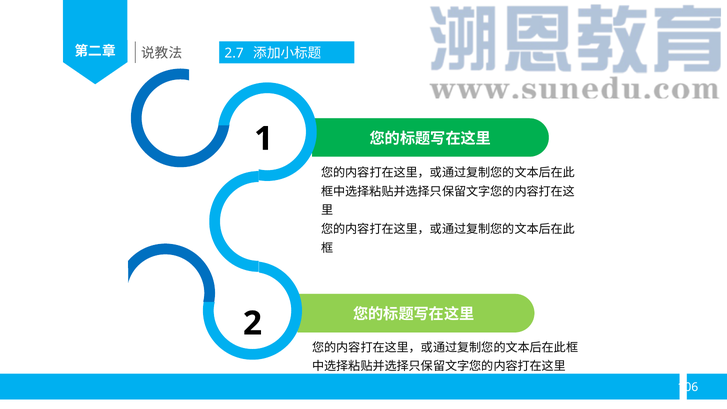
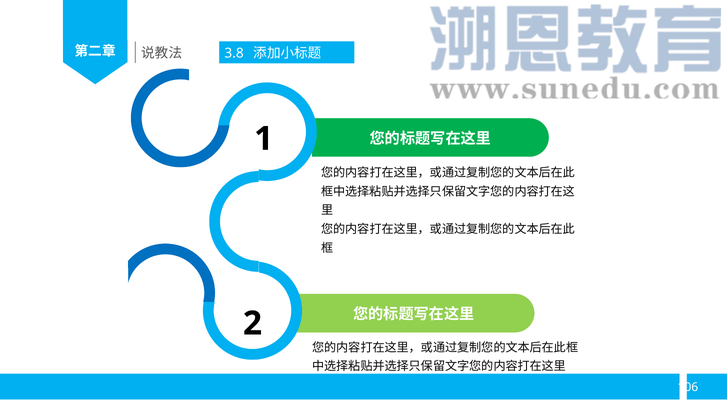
2.7: 2.7 -> 3.8 (234, 53)
